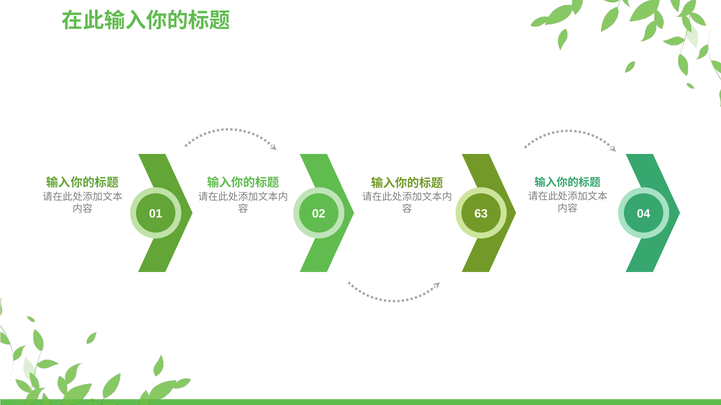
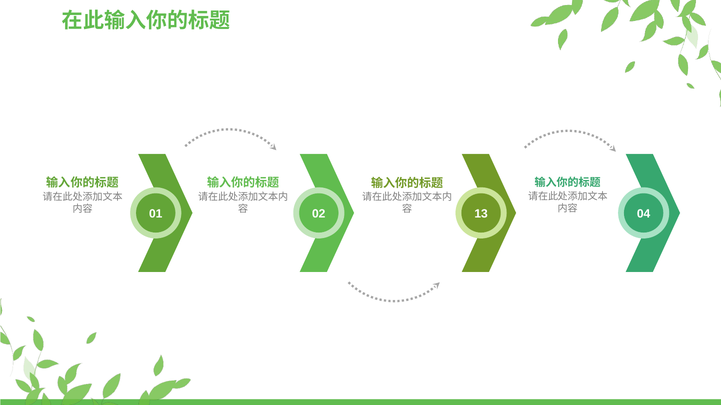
63: 63 -> 13 (481, 214)
